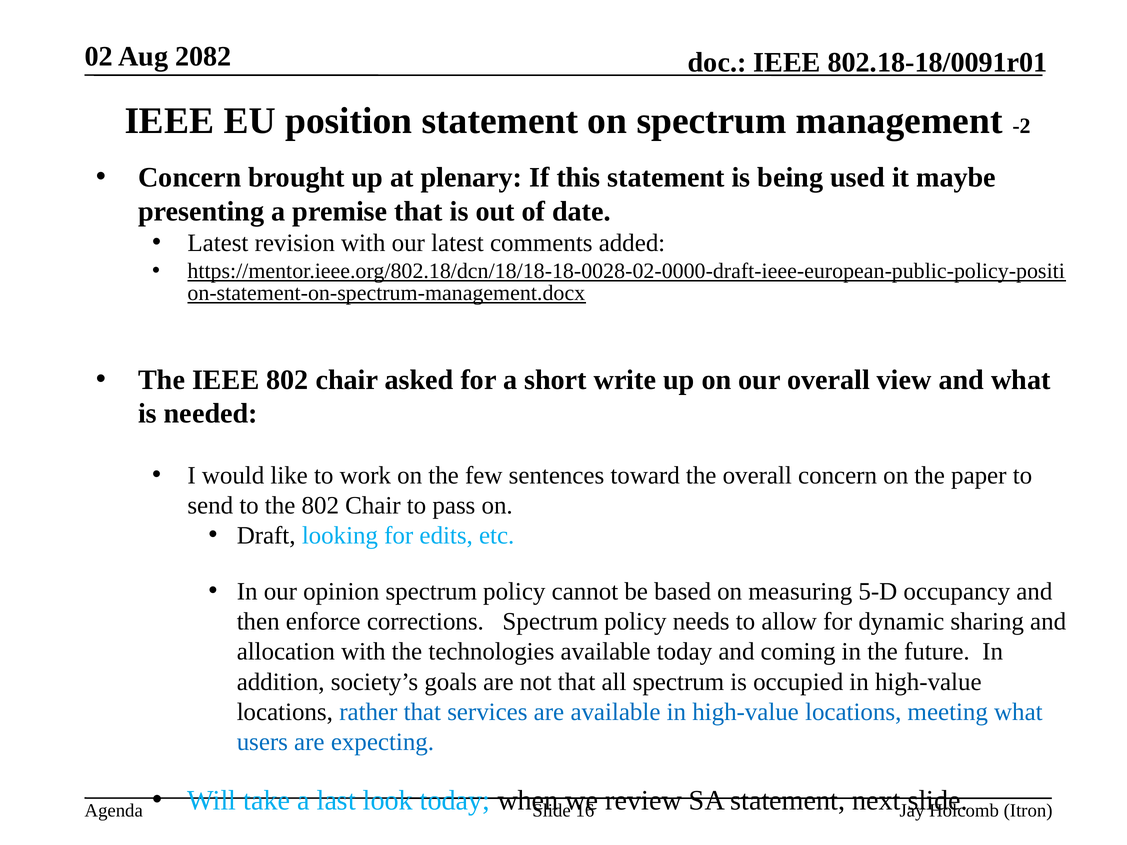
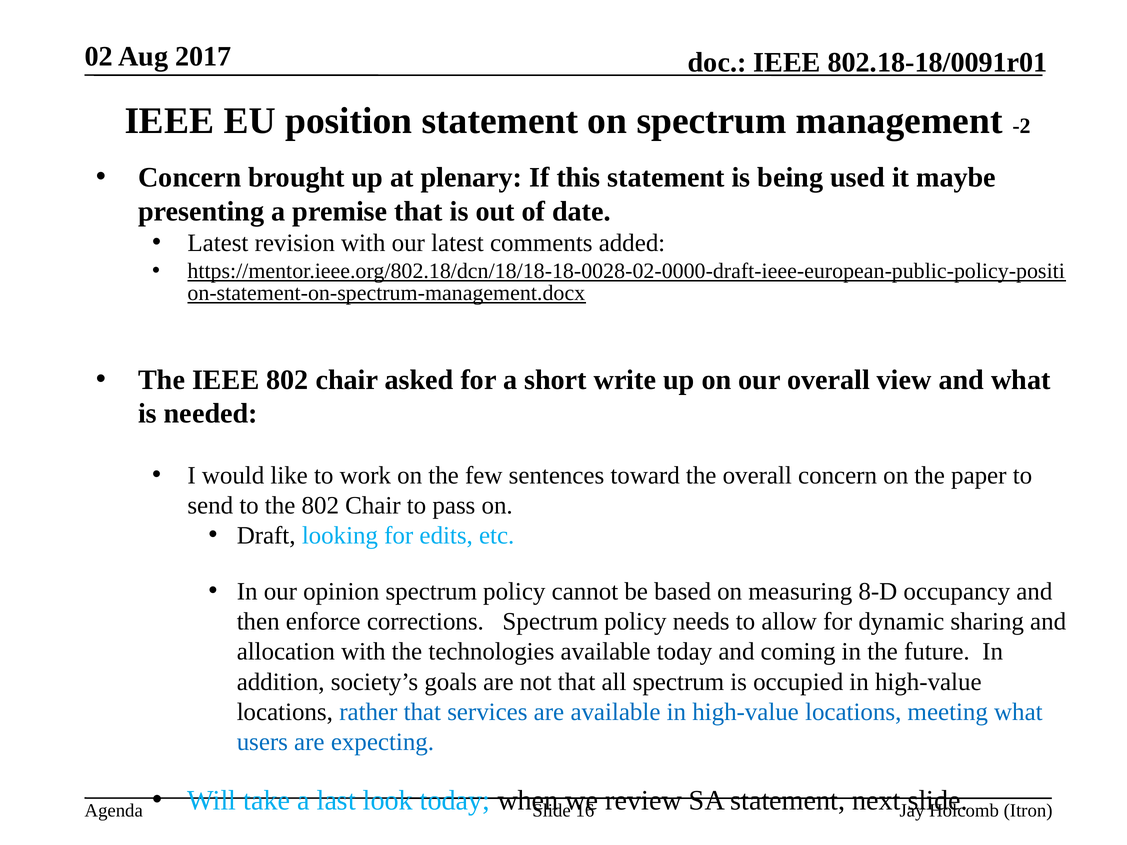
2082: 2082 -> 2017 (203, 56)
5-D: 5-D -> 8-D (878, 592)
